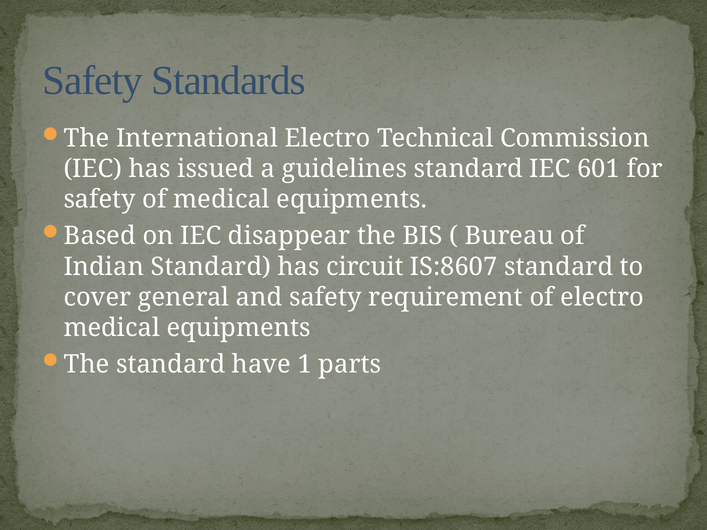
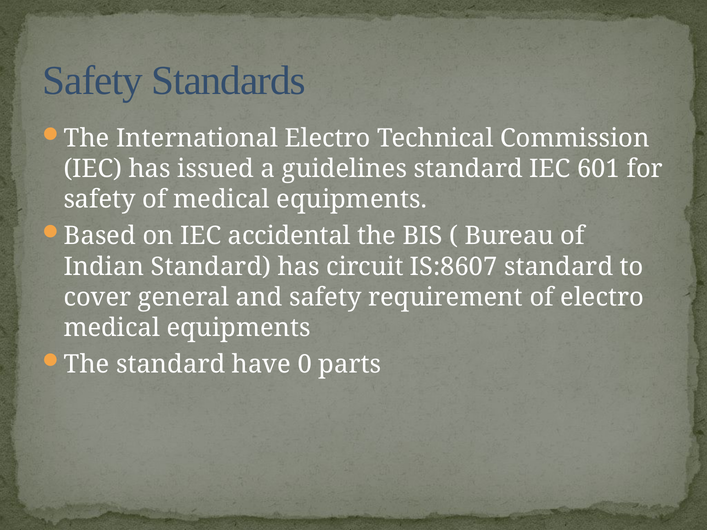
disappear: disappear -> accidental (289, 236)
1: 1 -> 0 (305, 365)
